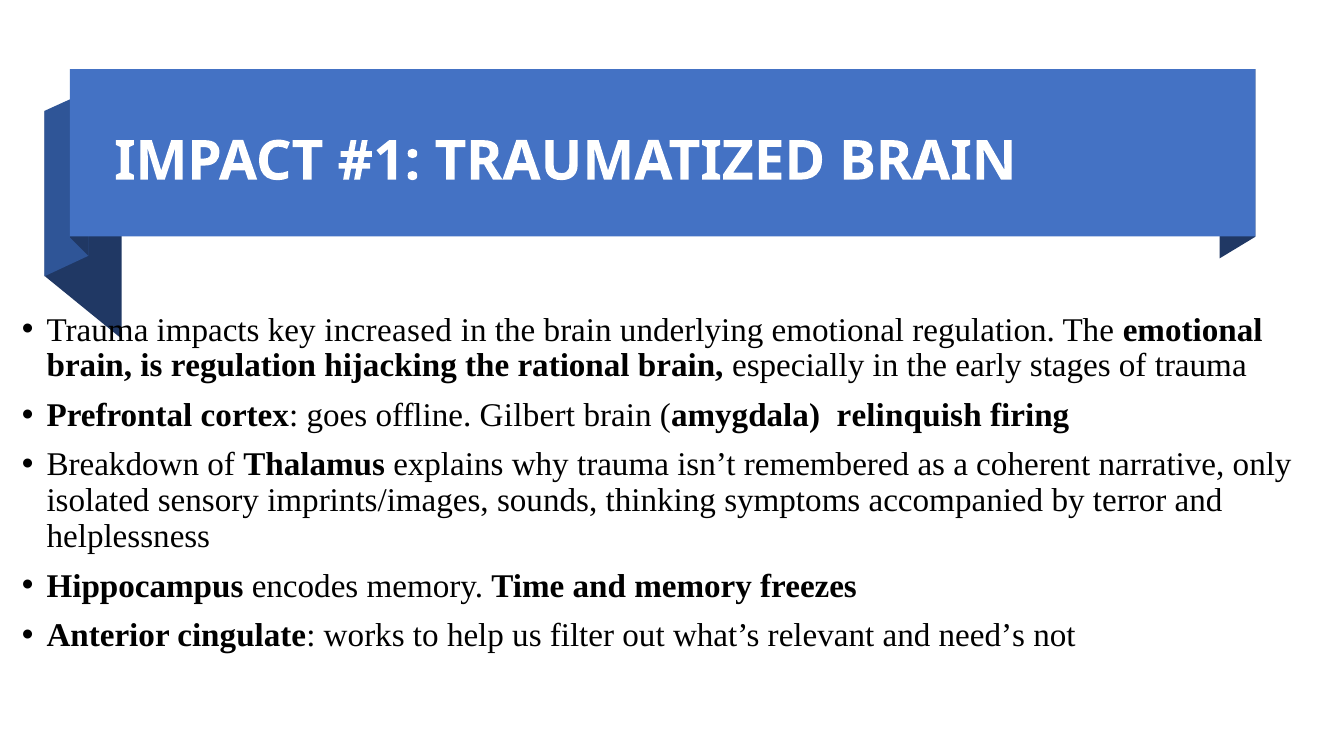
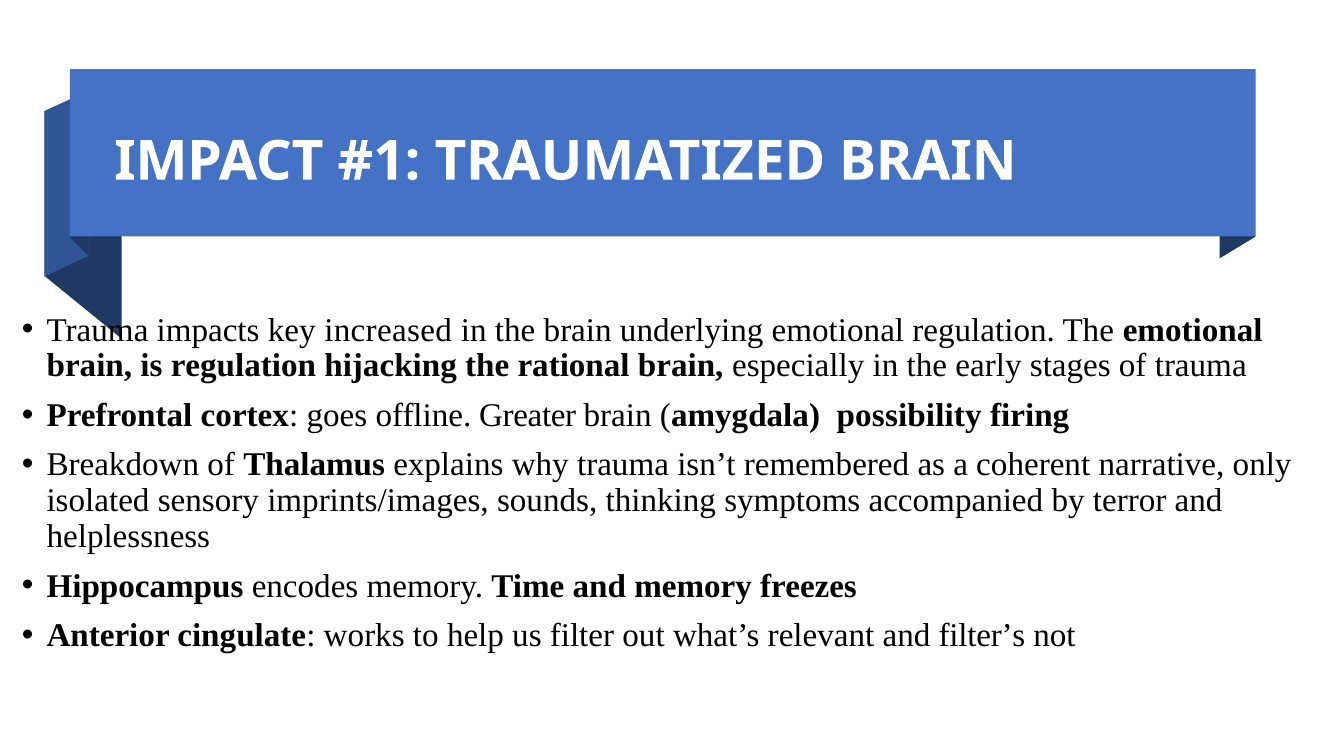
Gilbert: Gilbert -> Greater (528, 416)
relinquish: relinquish -> possibility (909, 416)
need’s: need’s -> filter’s (982, 636)
